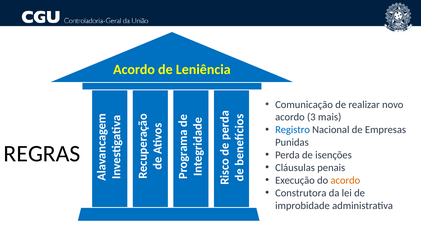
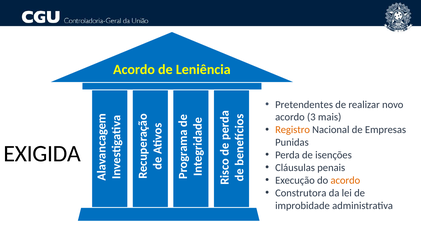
Comunicação: Comunicação -> Pretendentes (304, 104)
Registro colour: blue -> orange (293, 130)
REGRAS: REGRAS -> EXIGIDA (42, 154)
